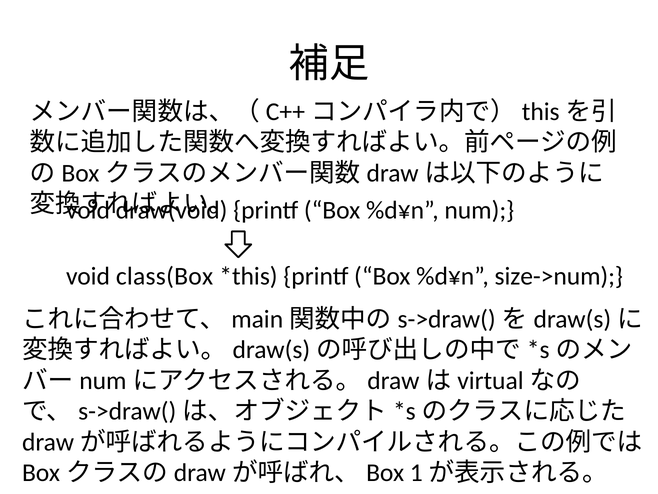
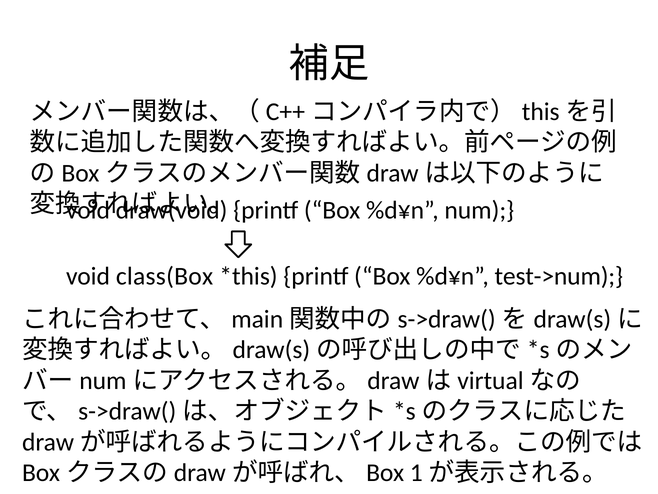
size->num: size->num -> test->num (559, 276)
